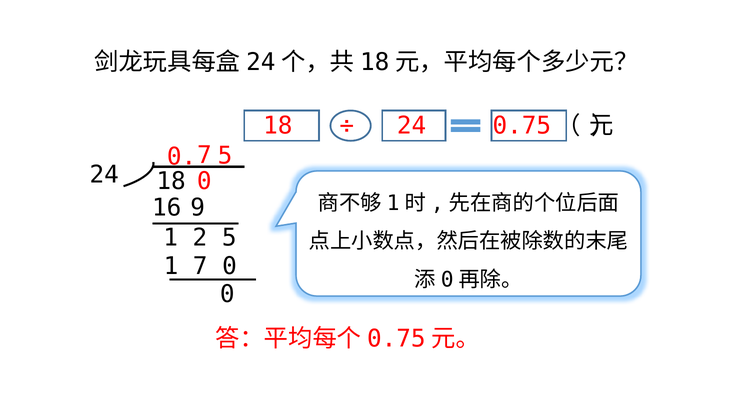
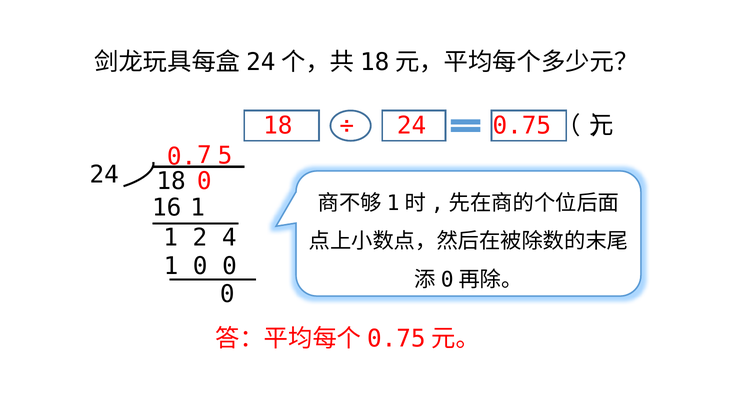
16 9: 9 -> 1 (198, 208)
2 5: 5 -> 4 (229, 237)
1 7: 7 -> 0 (200, 266)
